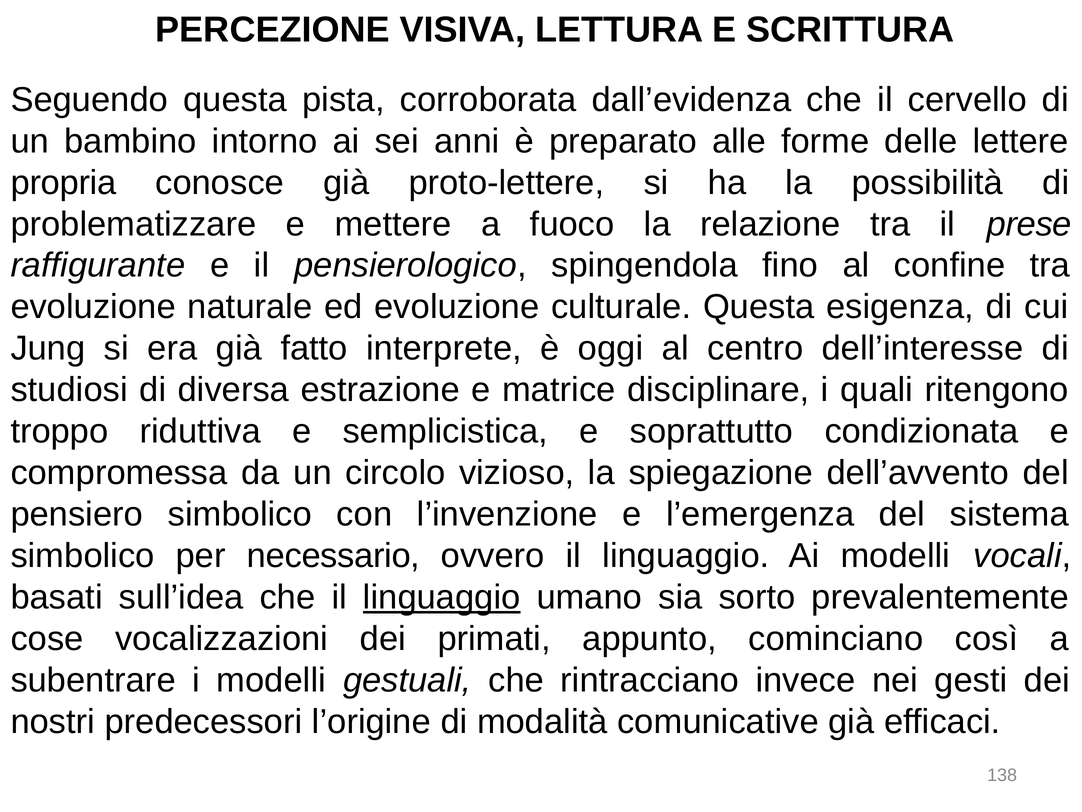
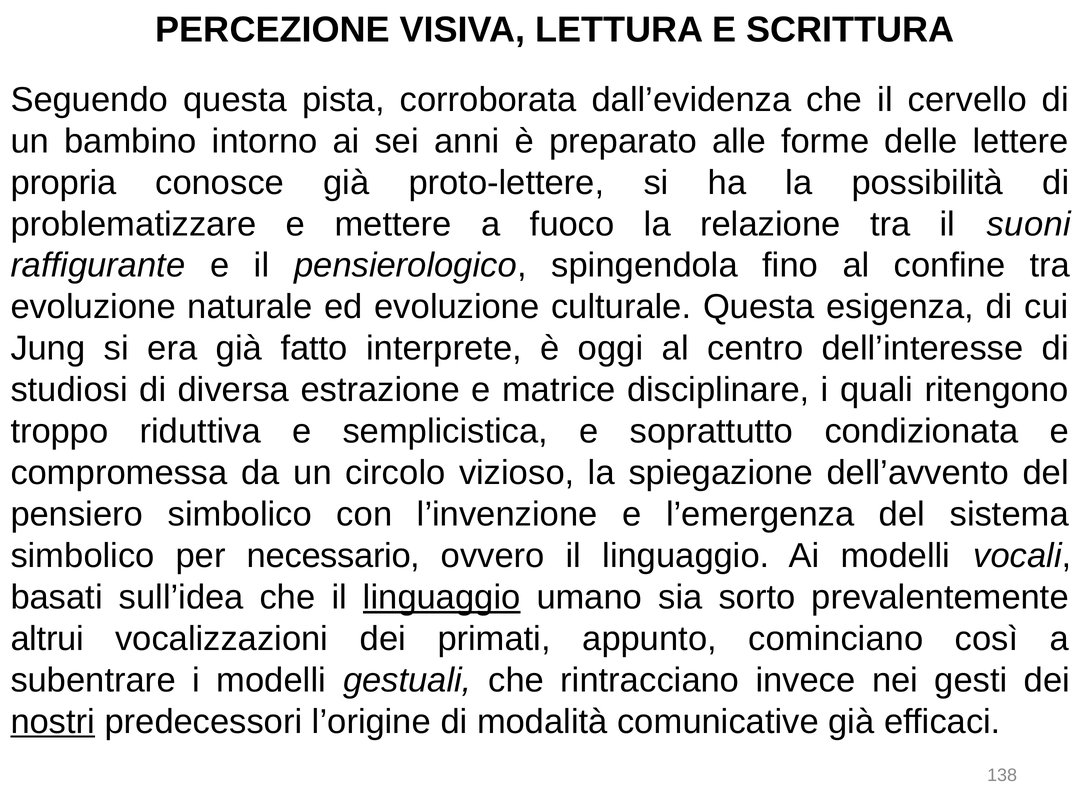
prese: prese -> suoni (1029, 224)
cose: cose -> altrui (47, 638)
nostri underline: none -> present (53, 721)
